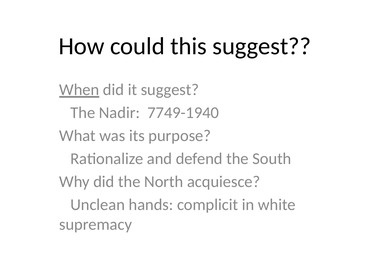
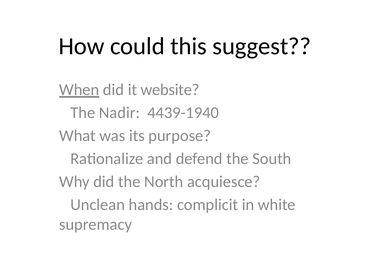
it suggest: suggest -> website (170, 90)
7749-1940: 7749-1940 -> 4439-1940 (183, 113)
